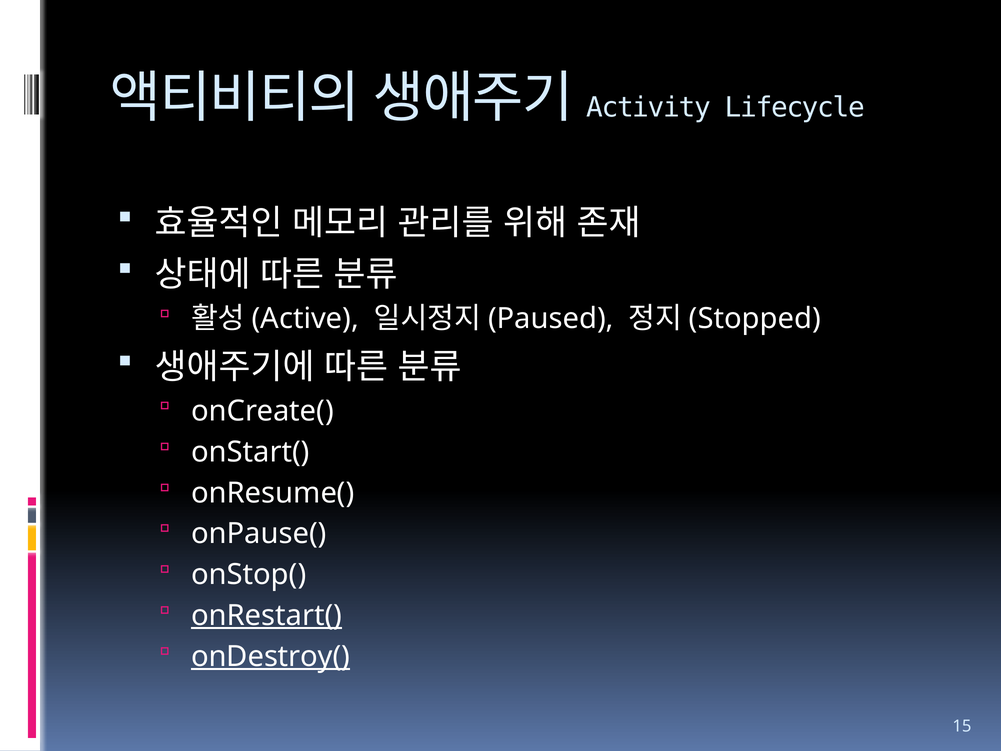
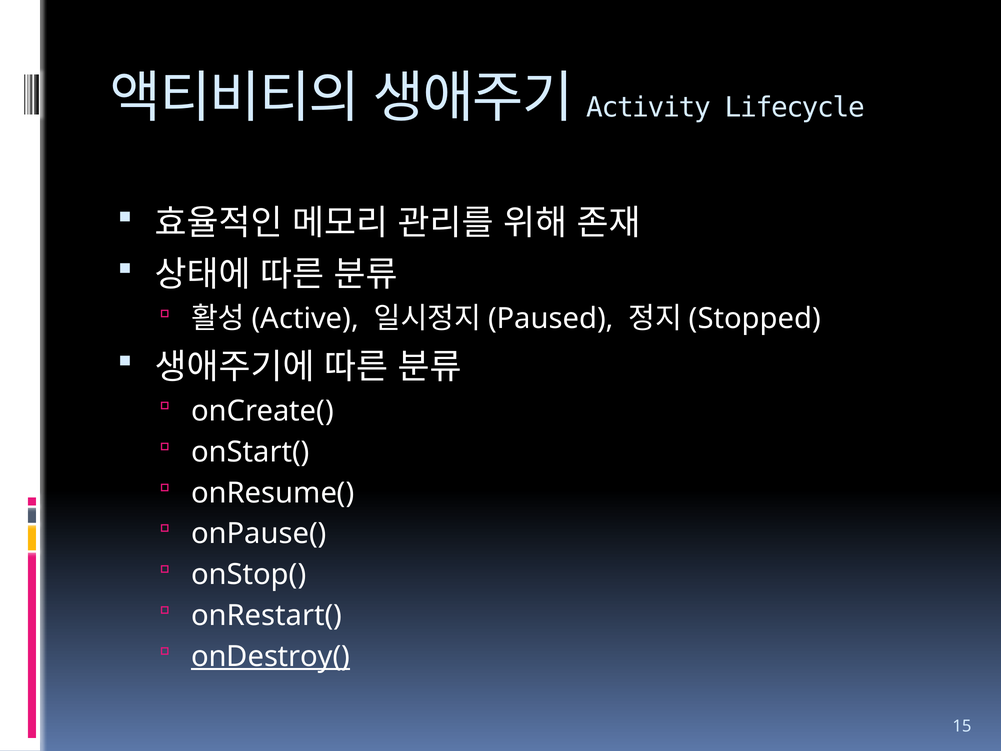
onRestart( underline: present -> none (267, 615)
